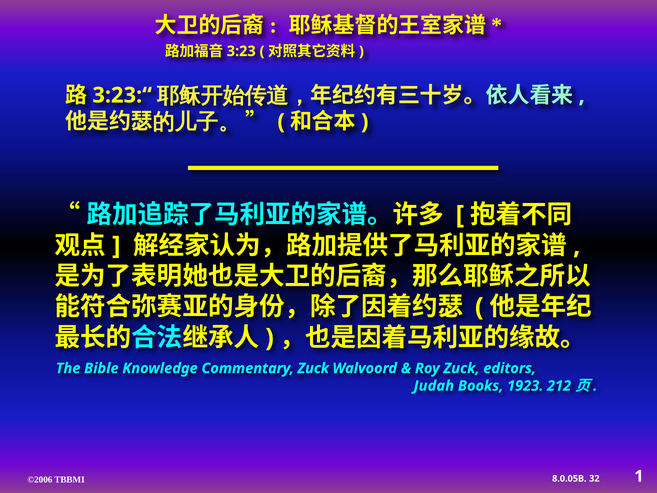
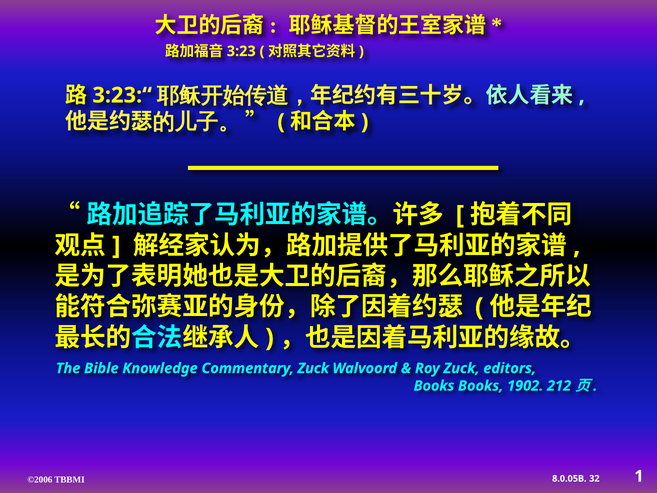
Judah: Judah -> Books (434, 386)
1923: 1923 -> 1902 (525, 386)
